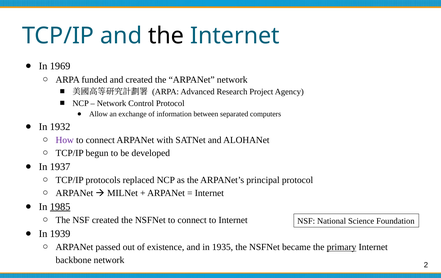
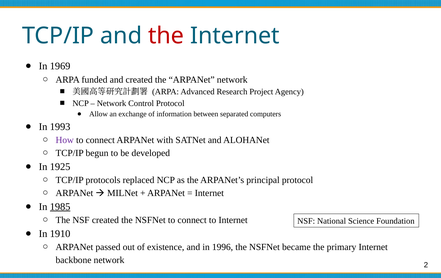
the colour: black -> red (166, 36)
1932: 1932 -> 1993 (60, 127)
1937: 1937 -> 1925 (60, 167)
1939: 1939 -> 1910 (60, 234)
1935: 1935 -> 1996 (223, 247)
primary underline: present -> none (342, 247)
